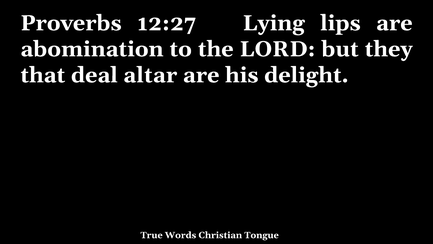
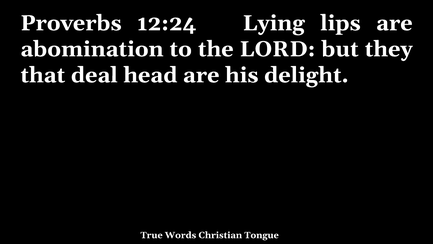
12:27: 12:27 -> 12:24 (167, 23)
altar: altar -> head (150, 75)
